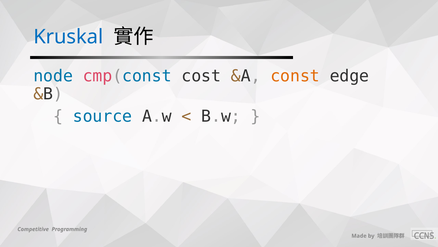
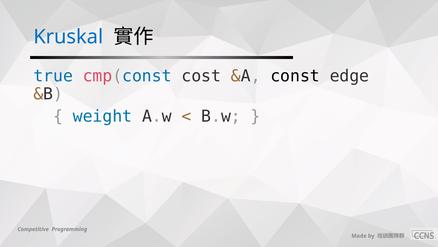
node: node -> true (53, 76)
const colour: orange -> black (295, 76)
source: source -> weight (103, 116)
